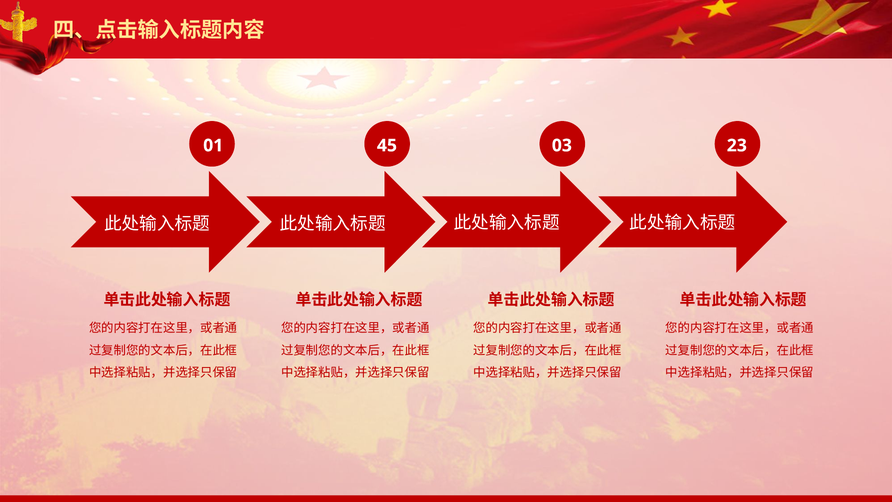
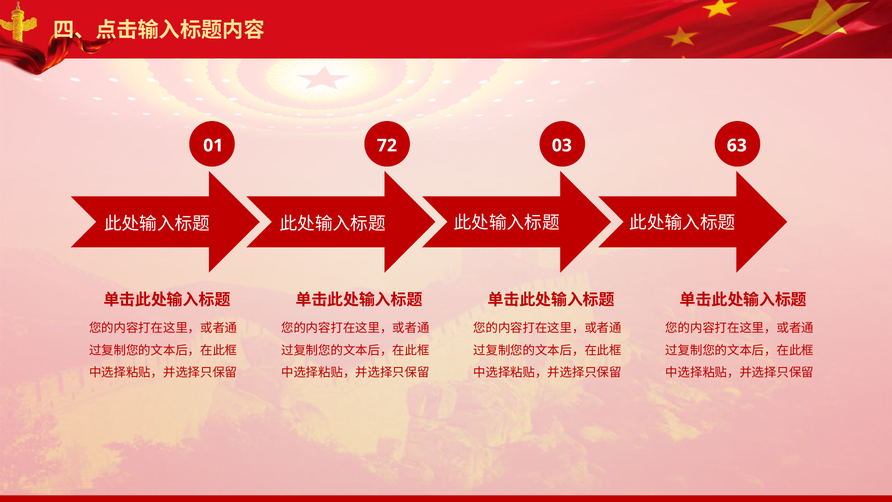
45: 45 -> 72 (387, 145)
23: 23 -> 63 (737, 145)
